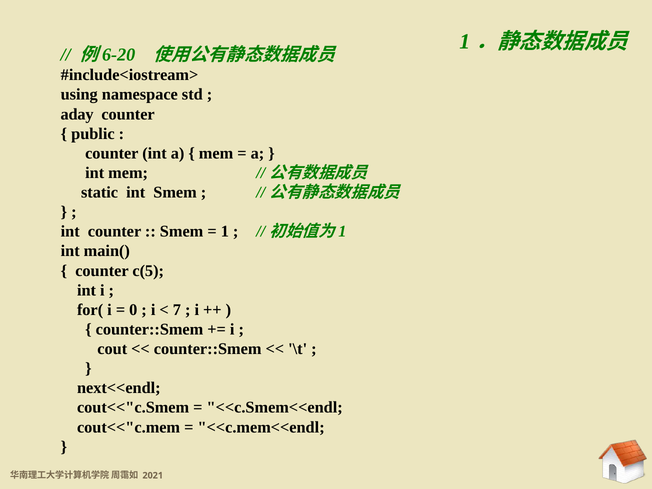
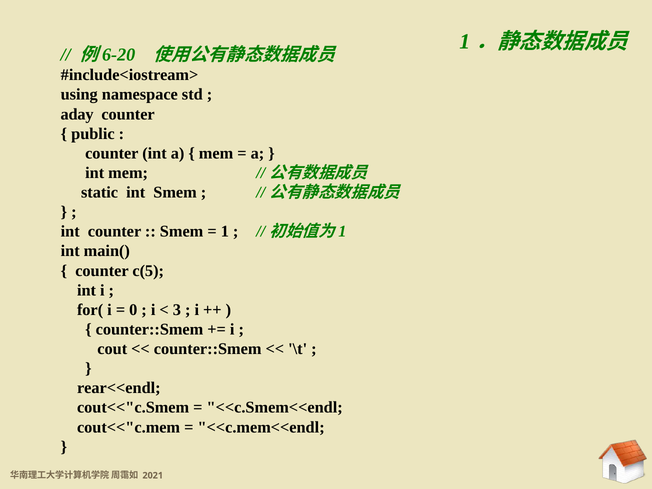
7: 7 -> 3 (177, 310)
next<<endl: next<<endl -> rear<<endl (119, 388)
